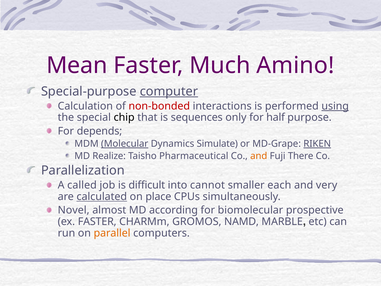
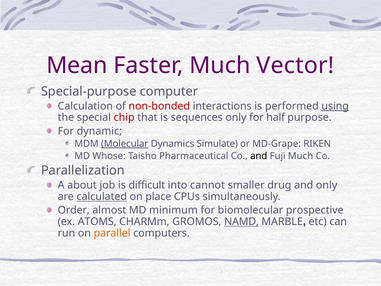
Amino: Amino -> Vector (295, 65)
computer underline: present -> none (169, 91)
chip colour: black -> red (124, 117)
depends: depends -> dynamic (99, 131)
RIKEN underline: present -> none (317, 144)
Realize: Realize -> Whose (109, 156)
and colour: orange -> black (259, 156)
Fuji There: There -> Much (301, 156)
called: called -> about (82, 185)
each: each -> drug (279, 185)
and very: very -> only (327, 185)
Novel: Novel -> Order (74, 210)
according: according -> minimum (173, 210)
ex FASTER: FASTER -> ATOMS (97, 221)
NAMD underline: none -> present (241, 221)
